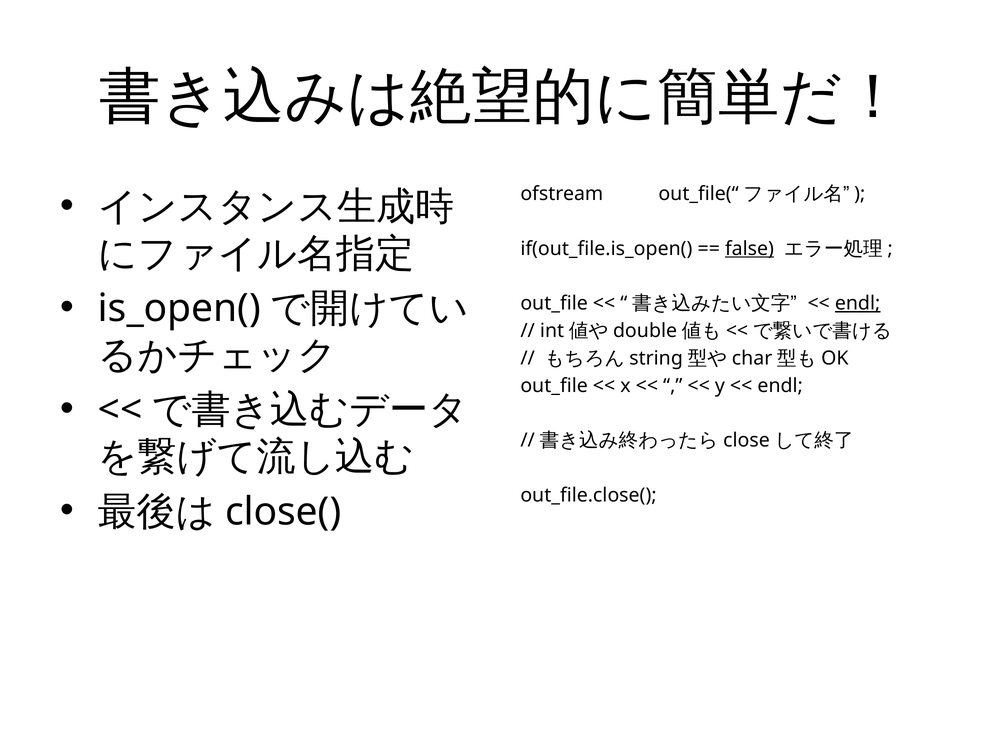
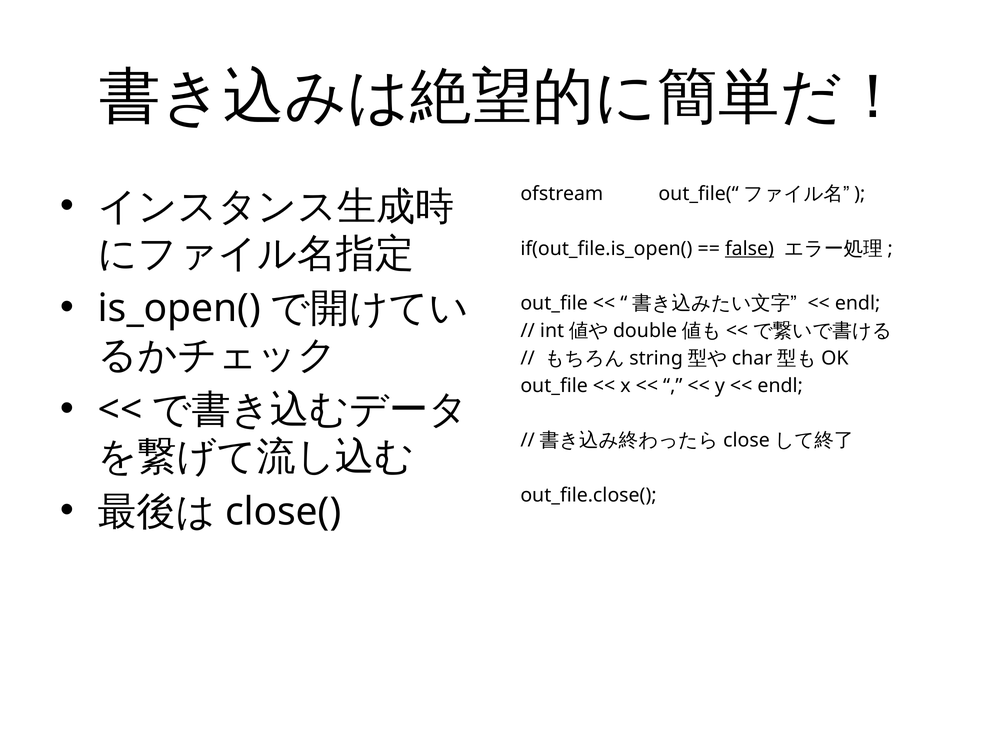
endl underline: present -> none (858, 303)
